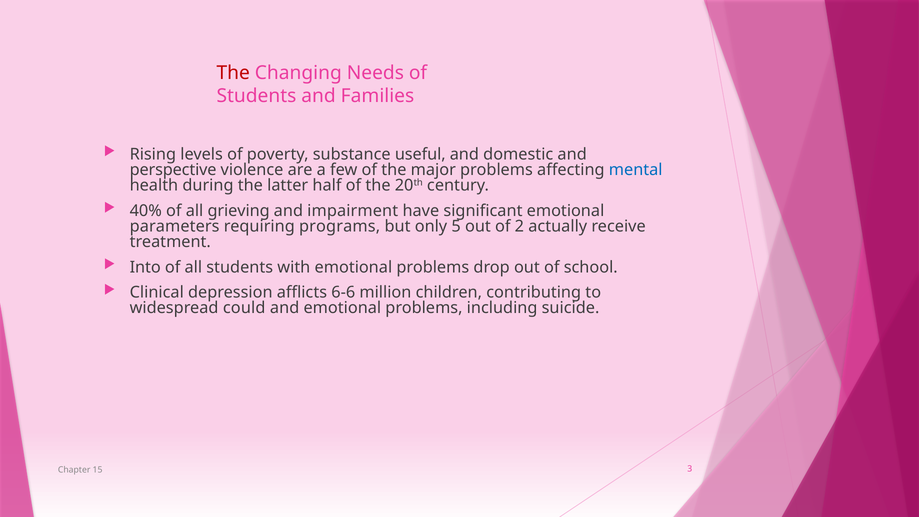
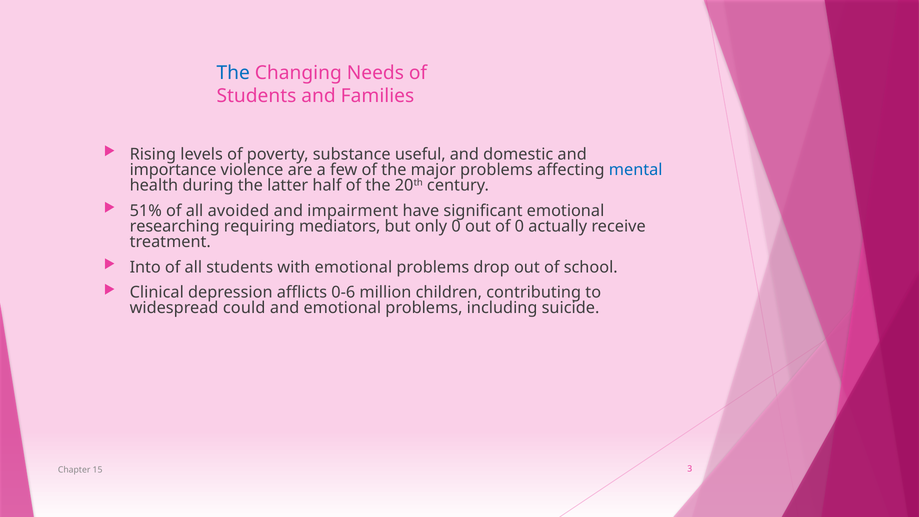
The colour: red -> blue (233, 73)
perspective: perspective -> importance (173, 170)
40%: 40% -> 51% (146, 211)
grieving: grieving -> avoided (238, 211)
parameters: parameters -> researching (175, 226)
programs: programs -> mediators (340, 226)
only 5: 5 -> 0 (456, 226)
of 2: 2 -> 0 (519, 226)
6-6: 6-6 -> 0-6 (343, 292)
